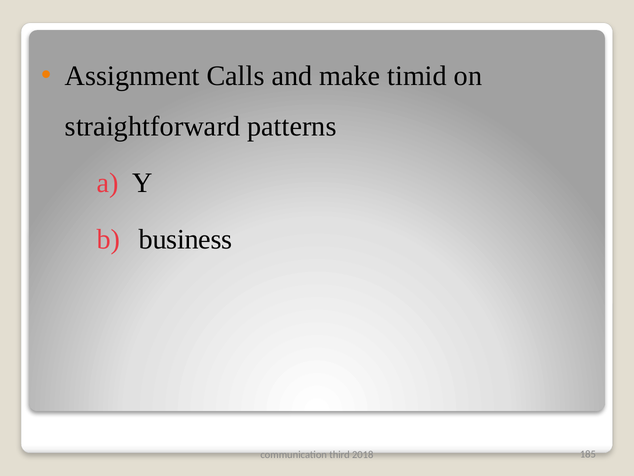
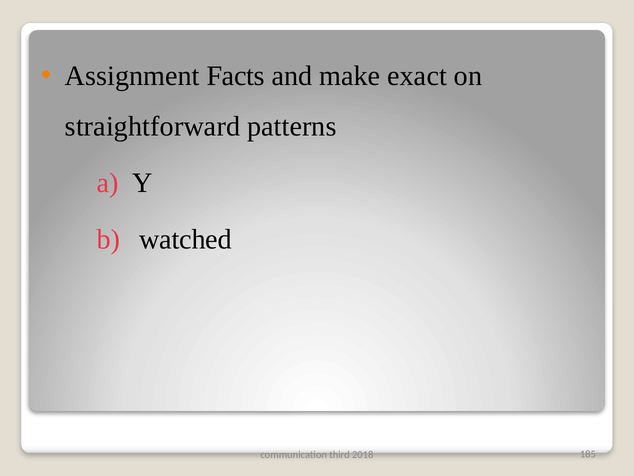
Calls: Calls -> Facts (236, 76)
timid: timid -> exact (417, 76)
business: business -> watched (186, 239)
